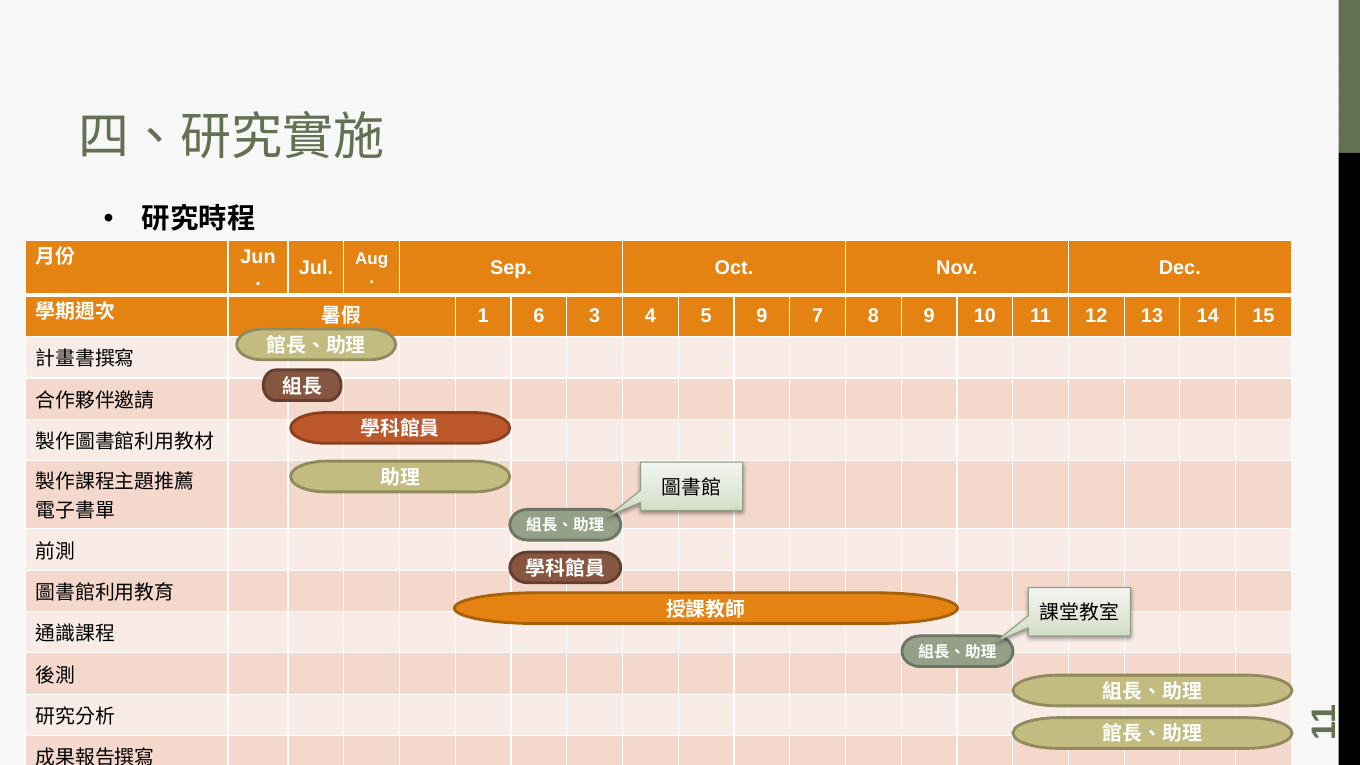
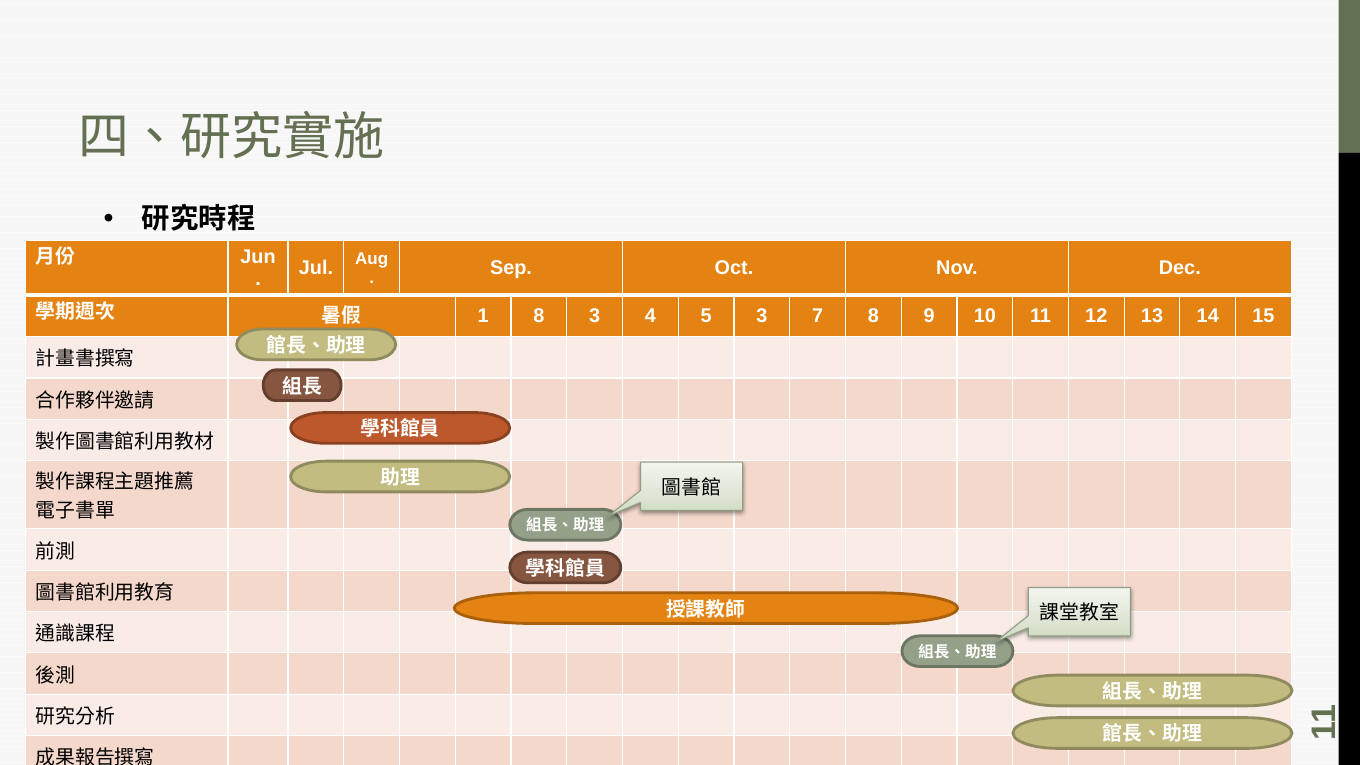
1 6: 6 -> 8 (539, 316)
5 9: 9 -> 3 (762, 316)
